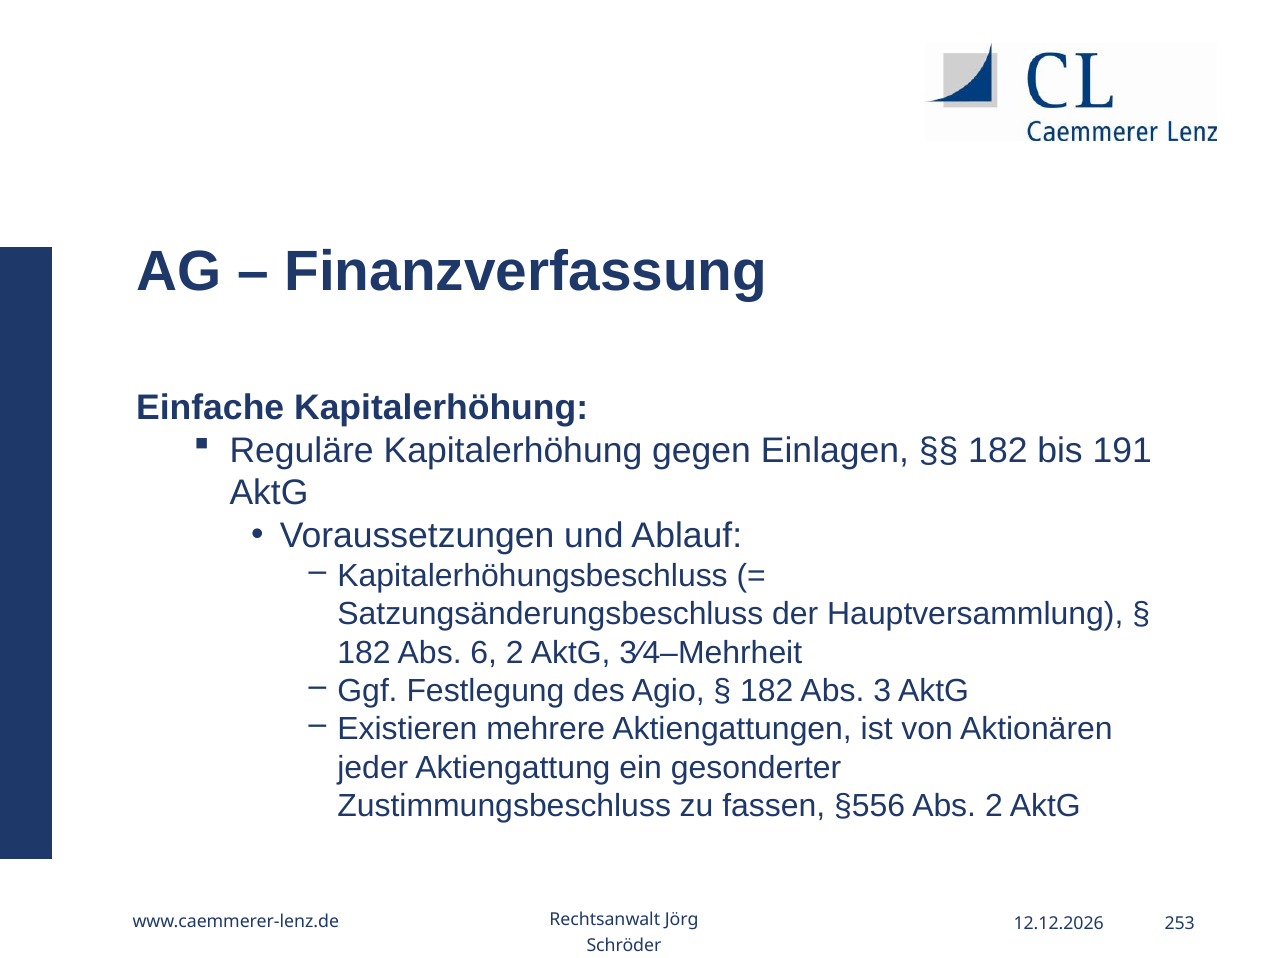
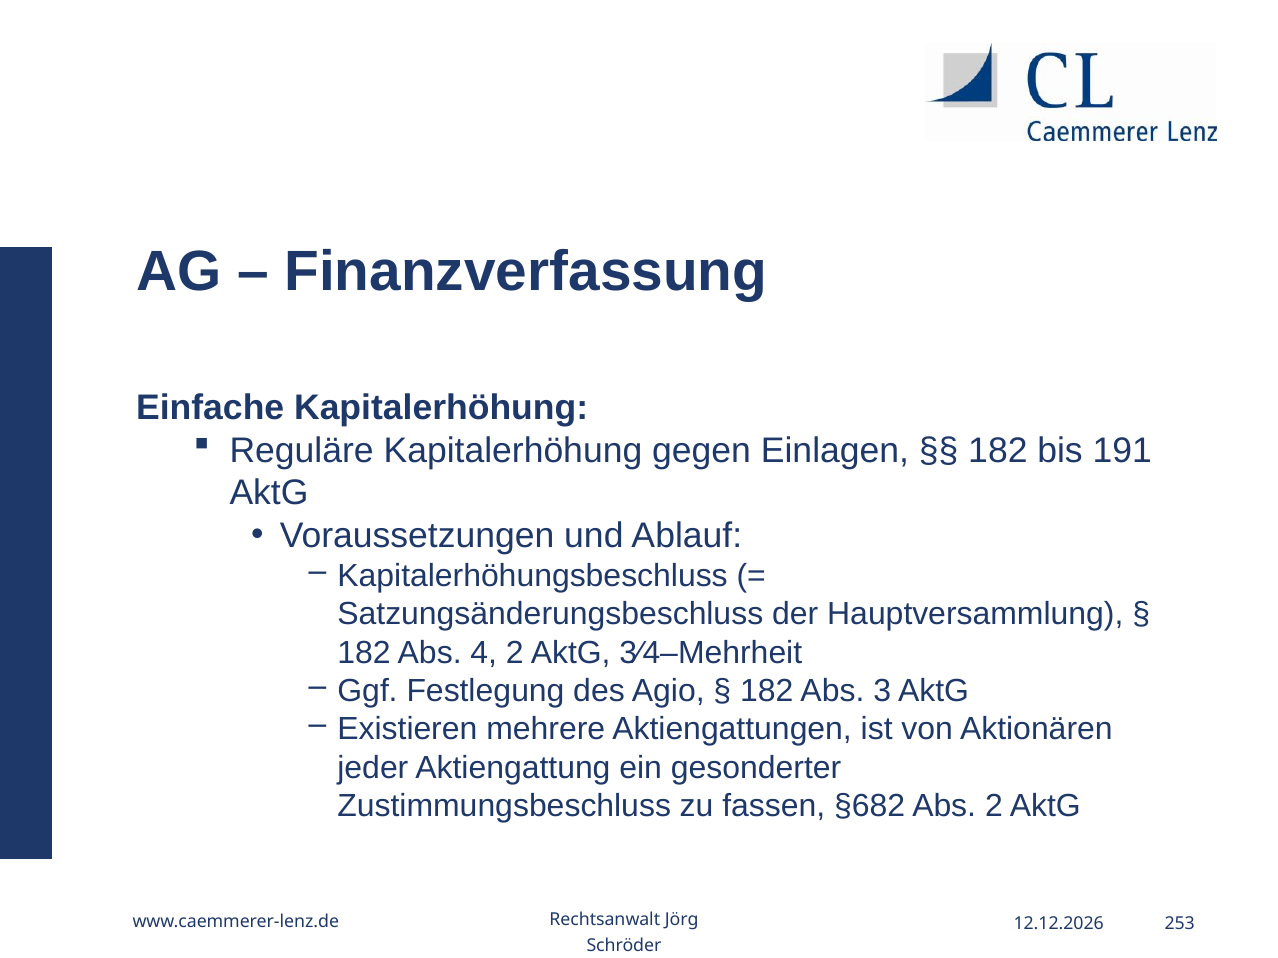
6: 6 -> 4 (484, 653)
§556: §556 -> §682 (870, 806)
